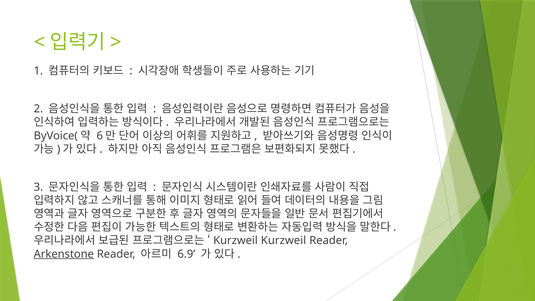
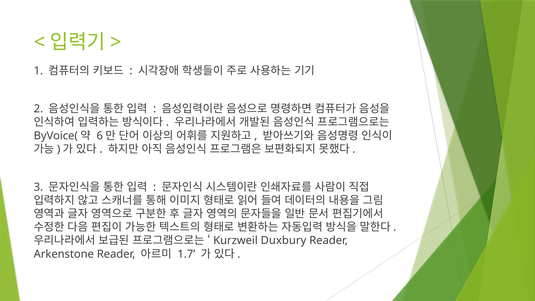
Kurzweil Kurzweil: Kurzweil -> Duxbury (284, 241)
Arkenstone underline: present -> none (64, 254)
6.9: 6.9 -> 1.7 (186, 254)
